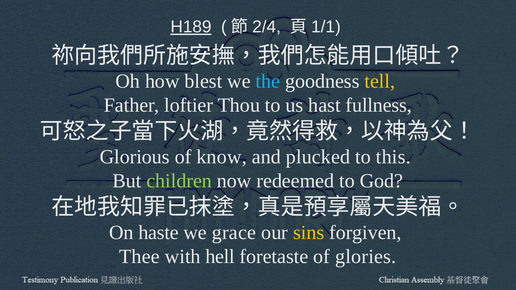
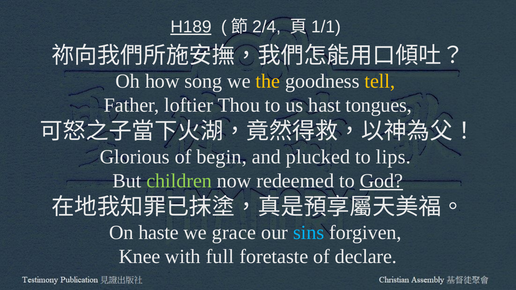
blest: blest -> song (203, 81)
the colour: light blue -> yellow (268, 81)
fullness: fullness -> tongues (379, 105)
know: know -> begin (222, 157)
this: this -> lips (393, 157)
God underline: none -> present (381, 181)
sins colour: yellow -> light blue (309, 233)
Thee: Thee -> Knee (140, 257)
hell: hell -> full (220, 257)
glories: glories -> declare (366, 257)
